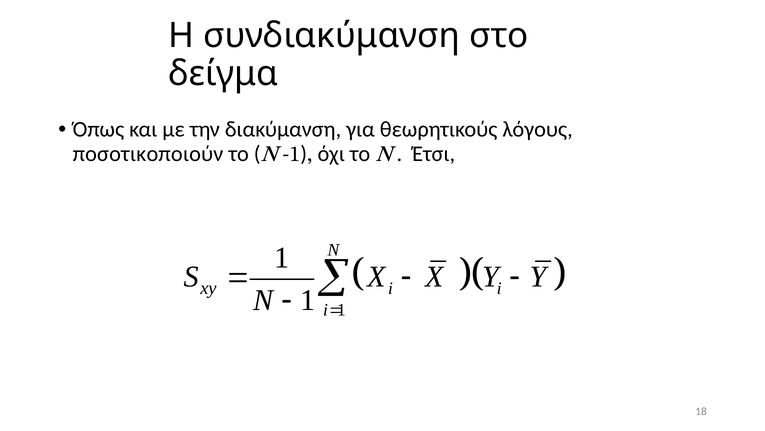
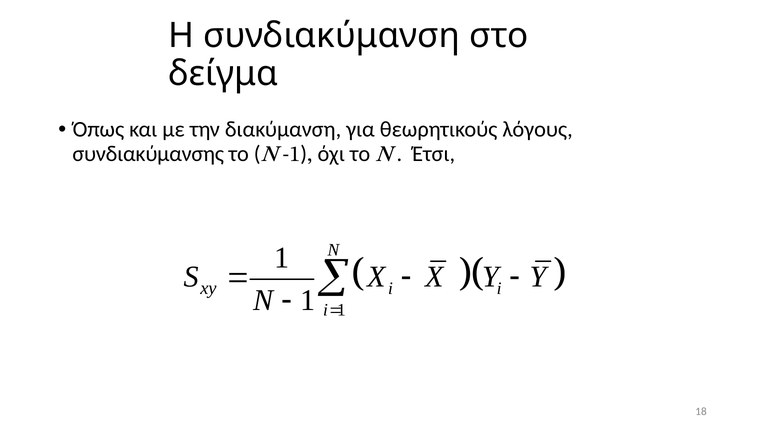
ποσοτικοποιούν: ποσοτικοποιούν -> συνδιακύμανσης (148, 153)
